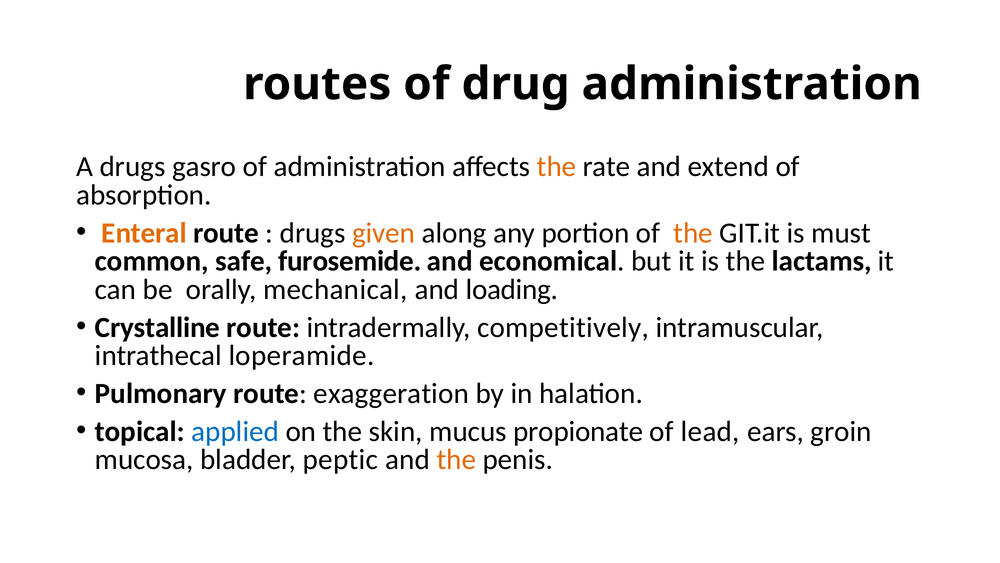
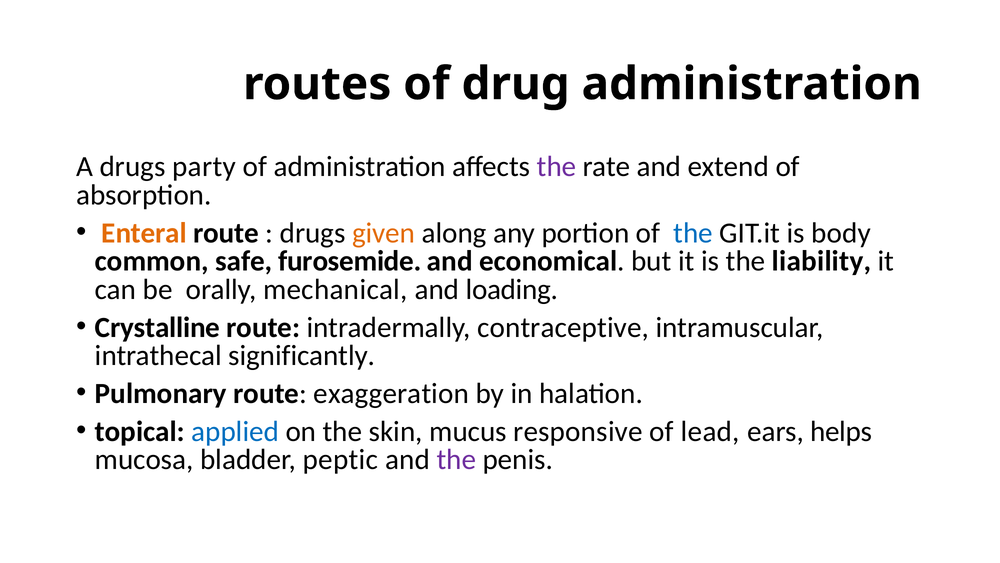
gasro: gasro -> party (204, 167)
the colour: orange -> purple (557, 167)
the colour: orange -> blue (693, 233)
must: must -> body (841, 233)
lactams: lactams -> liability (822, 261)
competitively: competitively -> contraceptive (563, 327)
loperamide: loperamide -> significantly (302, 356)
propionate: propionate -> responsive (578, 431)
groin: groin -> helps (841, 431)
the colour: orange -> purple (456, 459)
